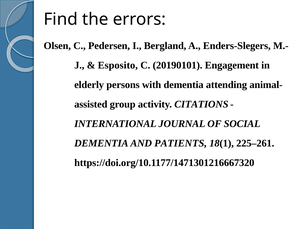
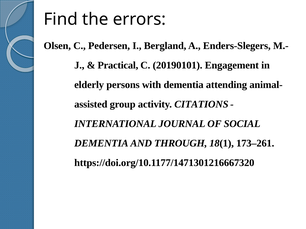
Esposito: Esposito -> Practical (118, 65)
PATIENTS: PATIENTS -> THROUGH (181, 144)
225–261: 225–261 -> 173–261 (255, 144)
